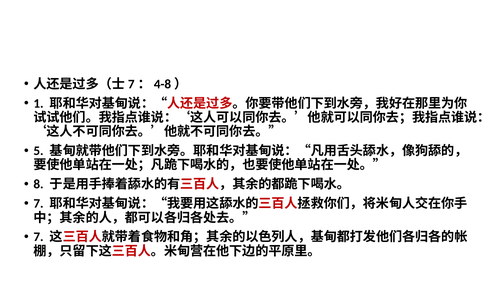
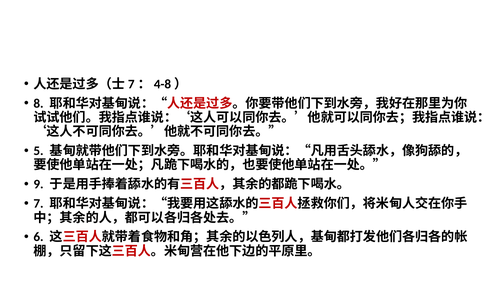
1: 1 -> 8 (39, 104)
8: 8 -> 9 (39, 185)
7: 7 -> 6 (39, 237)
